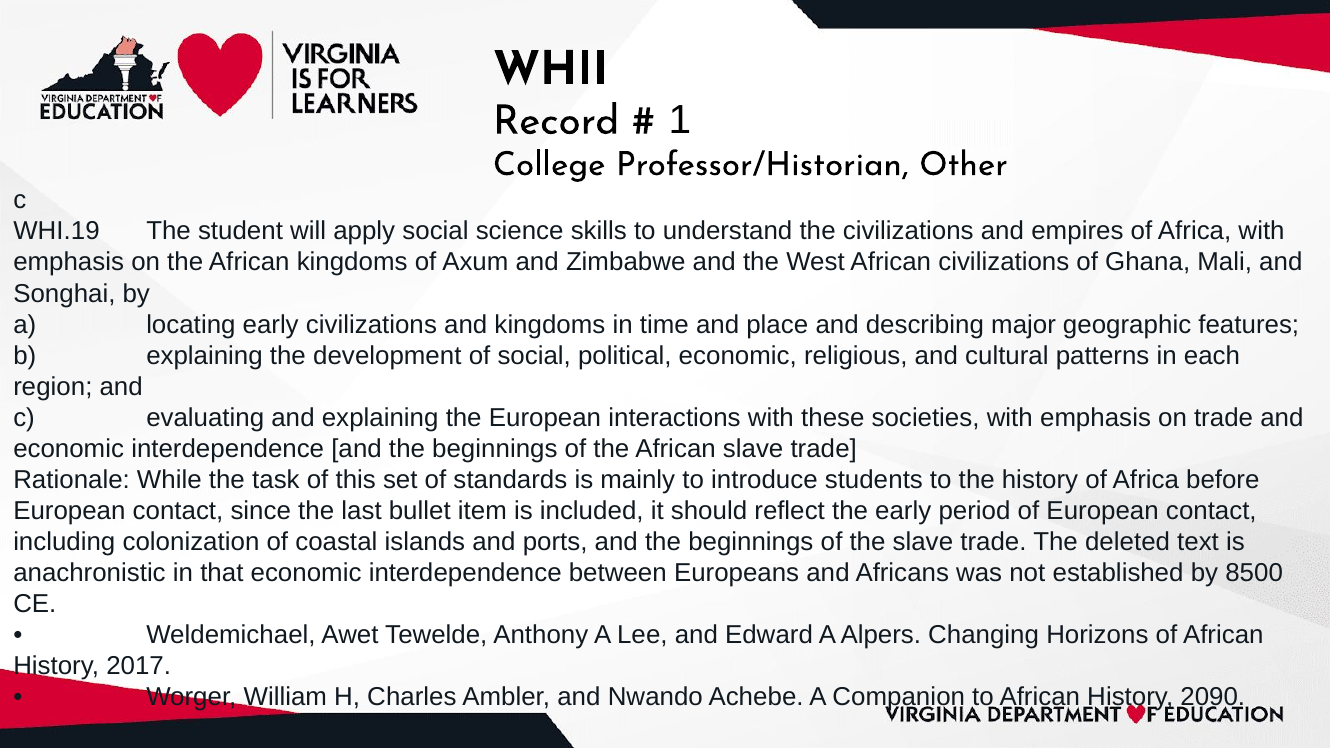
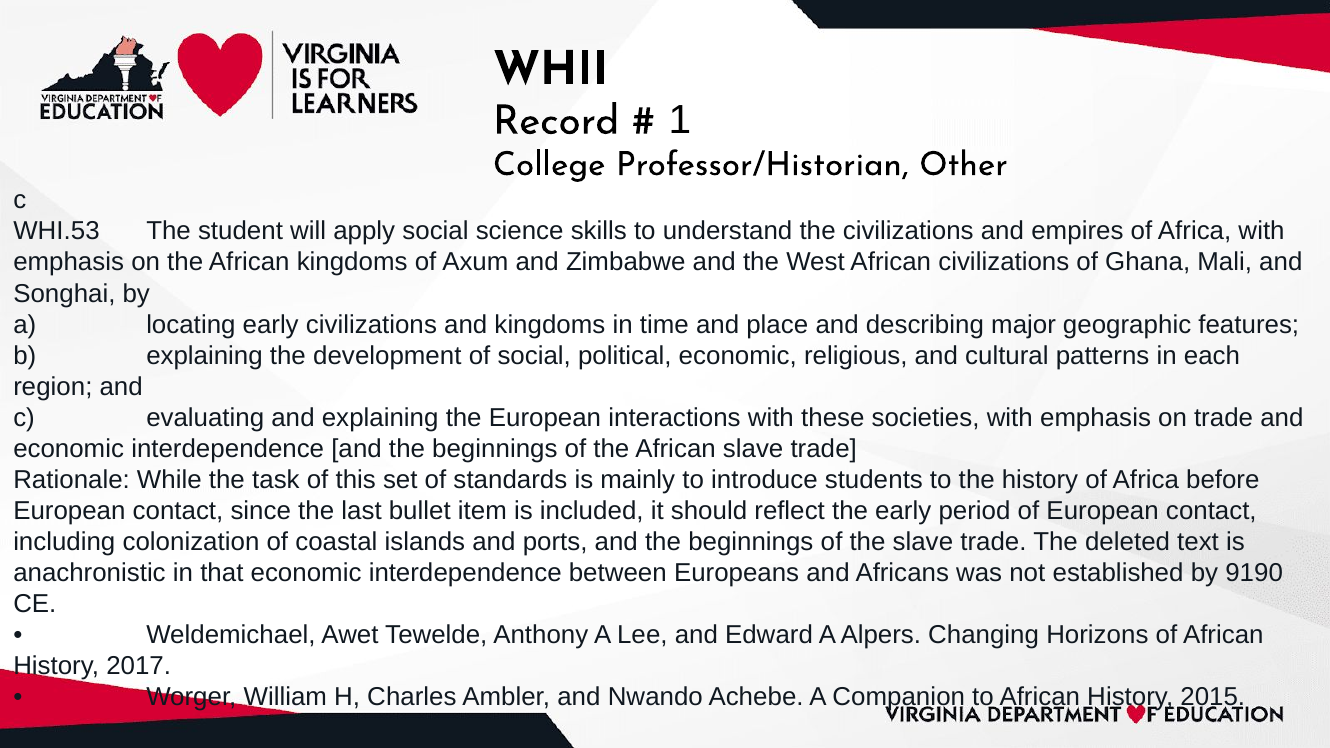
WHI.19: WHI.19 -> WHI.53 (56, 231)
8500: 8500 -> 9190 (1254, 573)
2090: 2090 -> 2015 (1213, 697)
